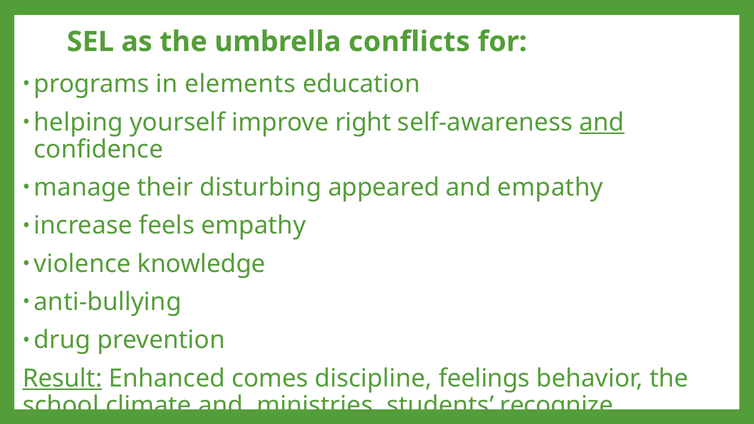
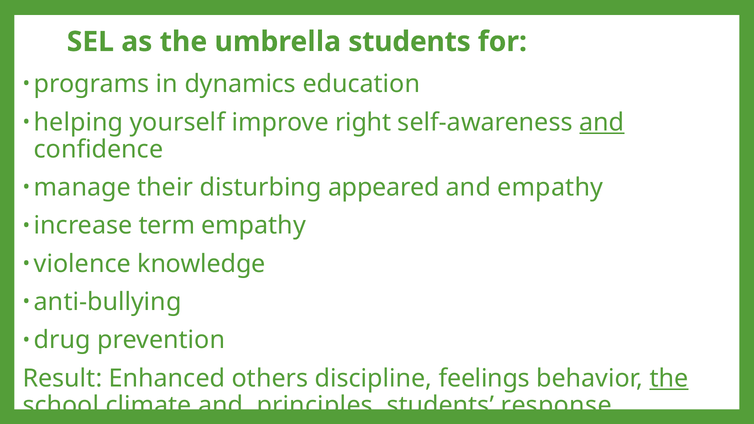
umbrella conflicts: conflicts -> students (410, 42)
elements: elements -> dynamics (240, 84)
feels: feels -> term (167, 226)
Result underline: present -> none (62, 378)
comes: comes -> others (270, 378)
the underline: none -> present (669, 378)
ministries: ministries -> principles (318, 406)
recognize: recognize -> response (556, 406)
